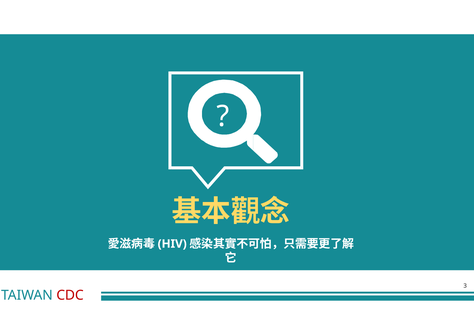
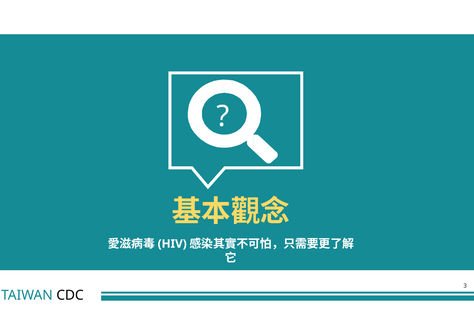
CDC colour: red -> black (70, 296)
